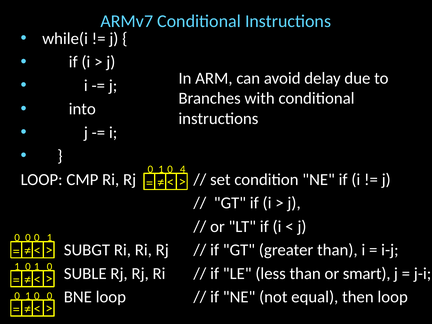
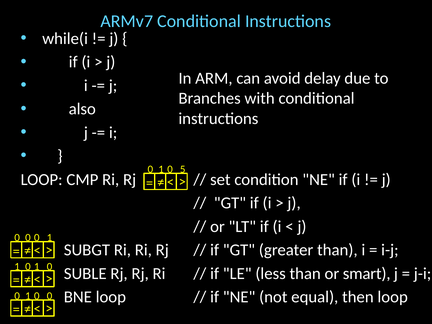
into: into -> also (82, 109)
4: 4 -> 5 (183, 169)
